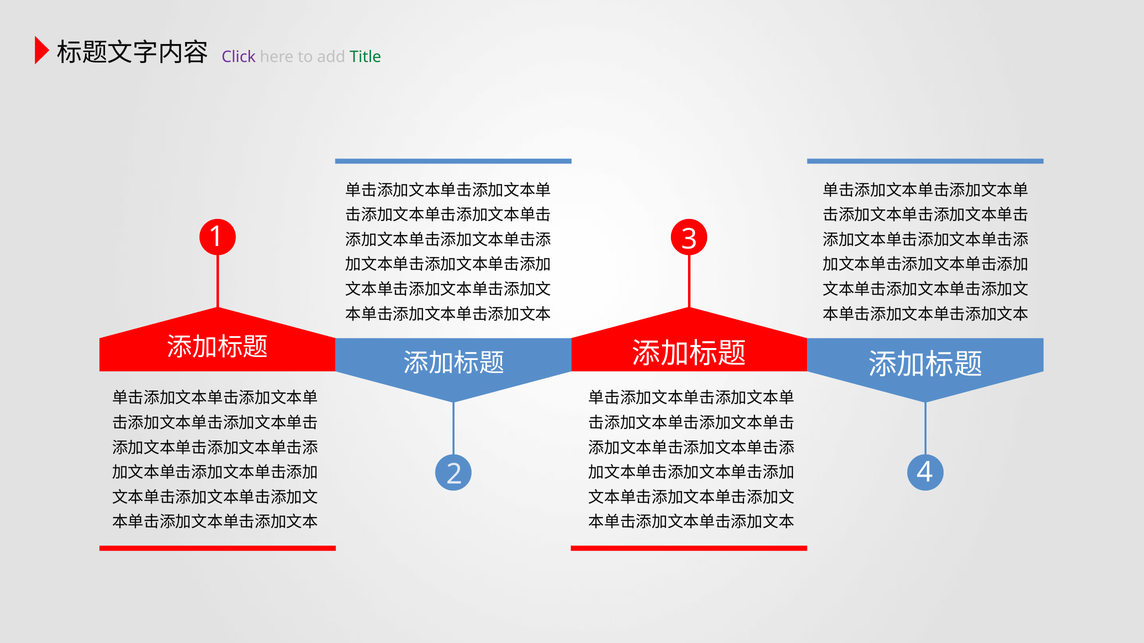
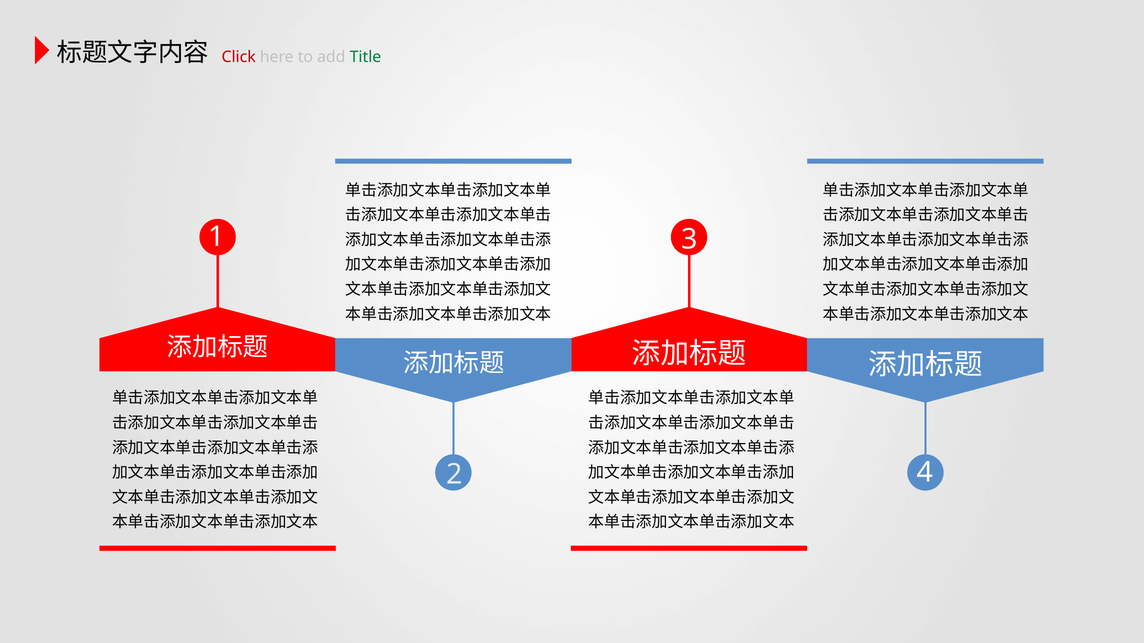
Click colour: purple -> red (239, 57)
